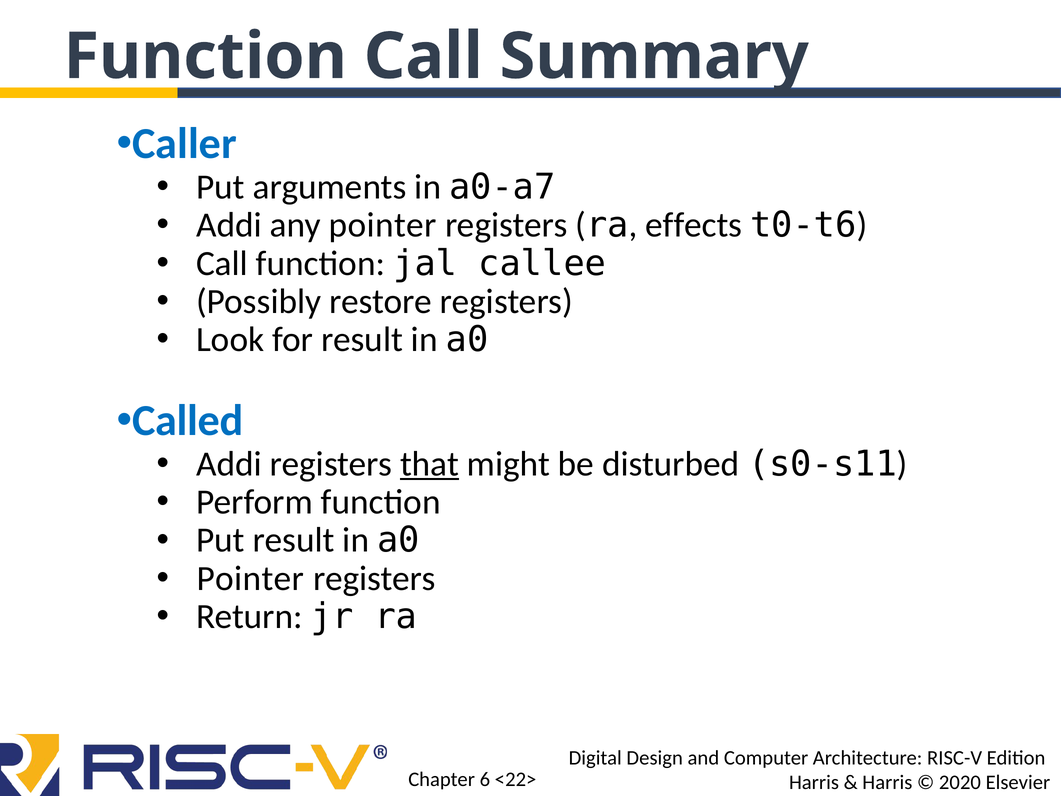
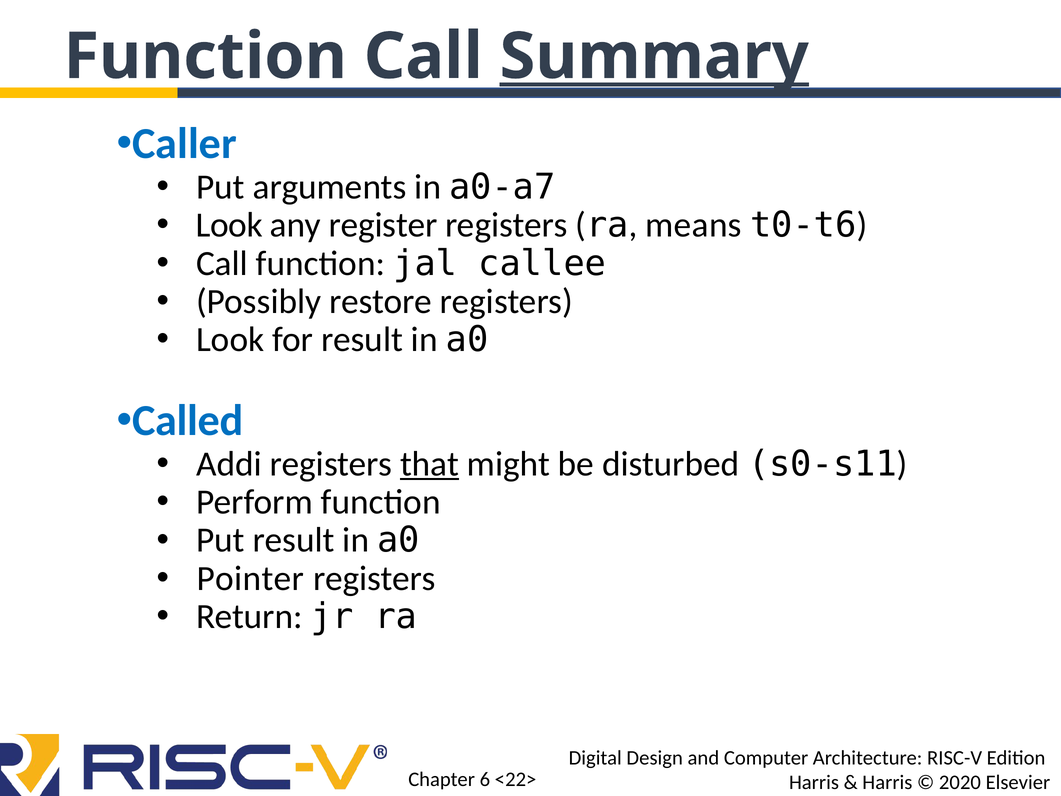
Summary underline: none -> present (654, 57)
Addi: Addi -> Look (229, 225)
any pointer: pointer -> register (383, 225)
effects: effects -> means (694, 225)
